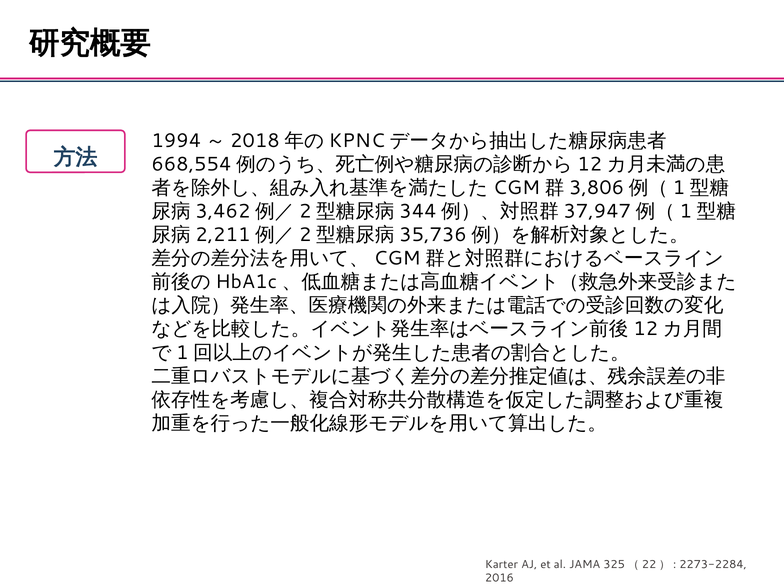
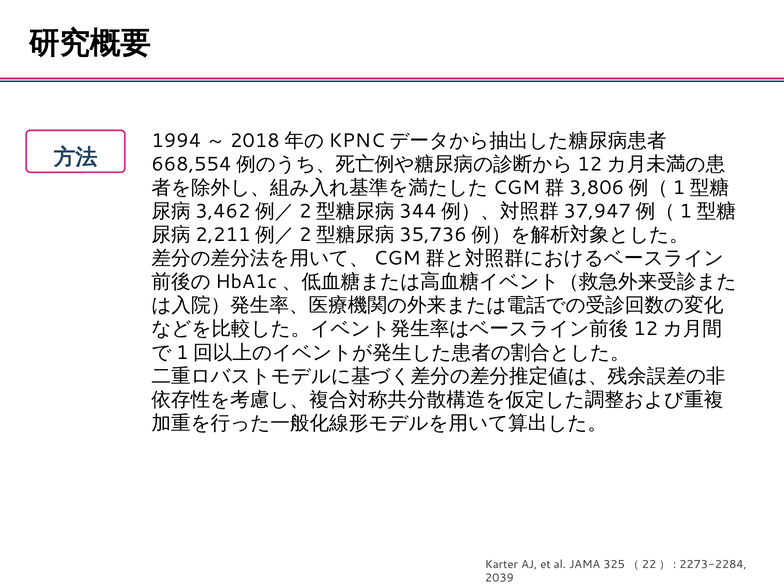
2016: 2016 -> 2039 (499, 578)
